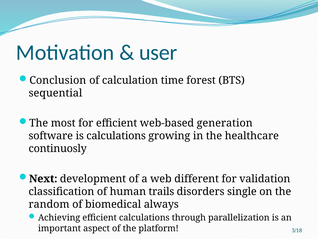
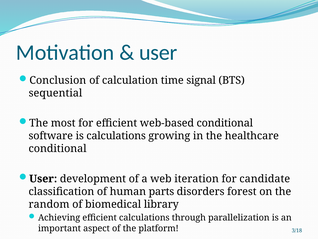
forest: forest -> signal (201, 80)
web-based generation: generation -> conditional (225, 123)
continuosly: continuosly -> conditional (58, 148)
Next: Next -> User (43, 178)
different: different -> iteration (197, 178)
validation: validation -> candidate (265, 178)
trails: trails -> parts (161, 191)
single: single -> forest (242, 191)
always: always -> library (161, 204)
